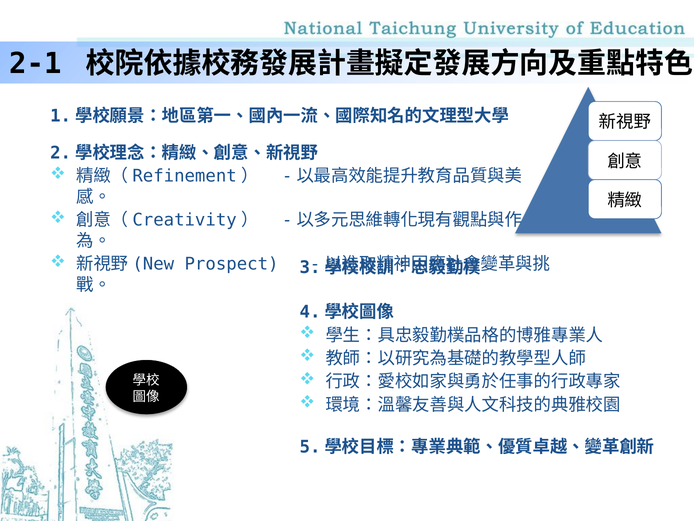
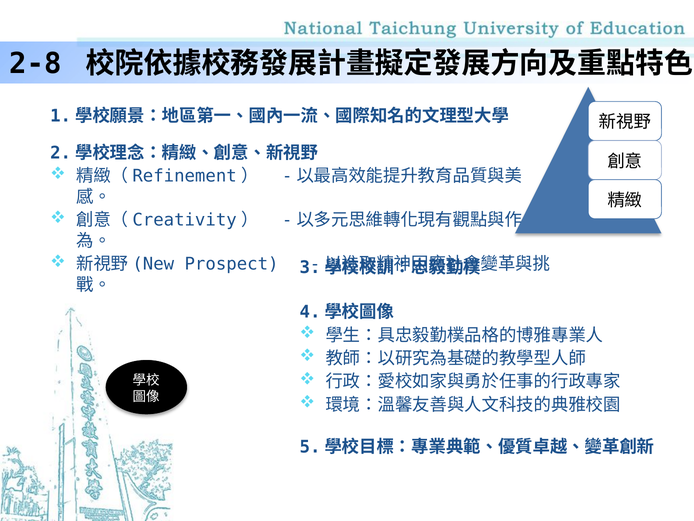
2-1: 2-1 -> 2-8 (35, 64)
